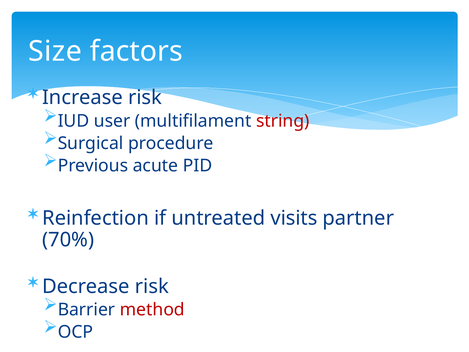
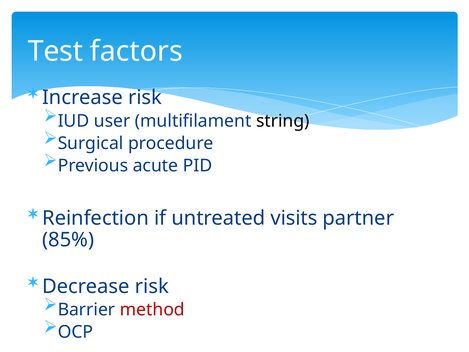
Size: Size -> Test (55, 51)
string colour: red -> black (283, 121)
70%: 70% -> 85% (68, 240)
